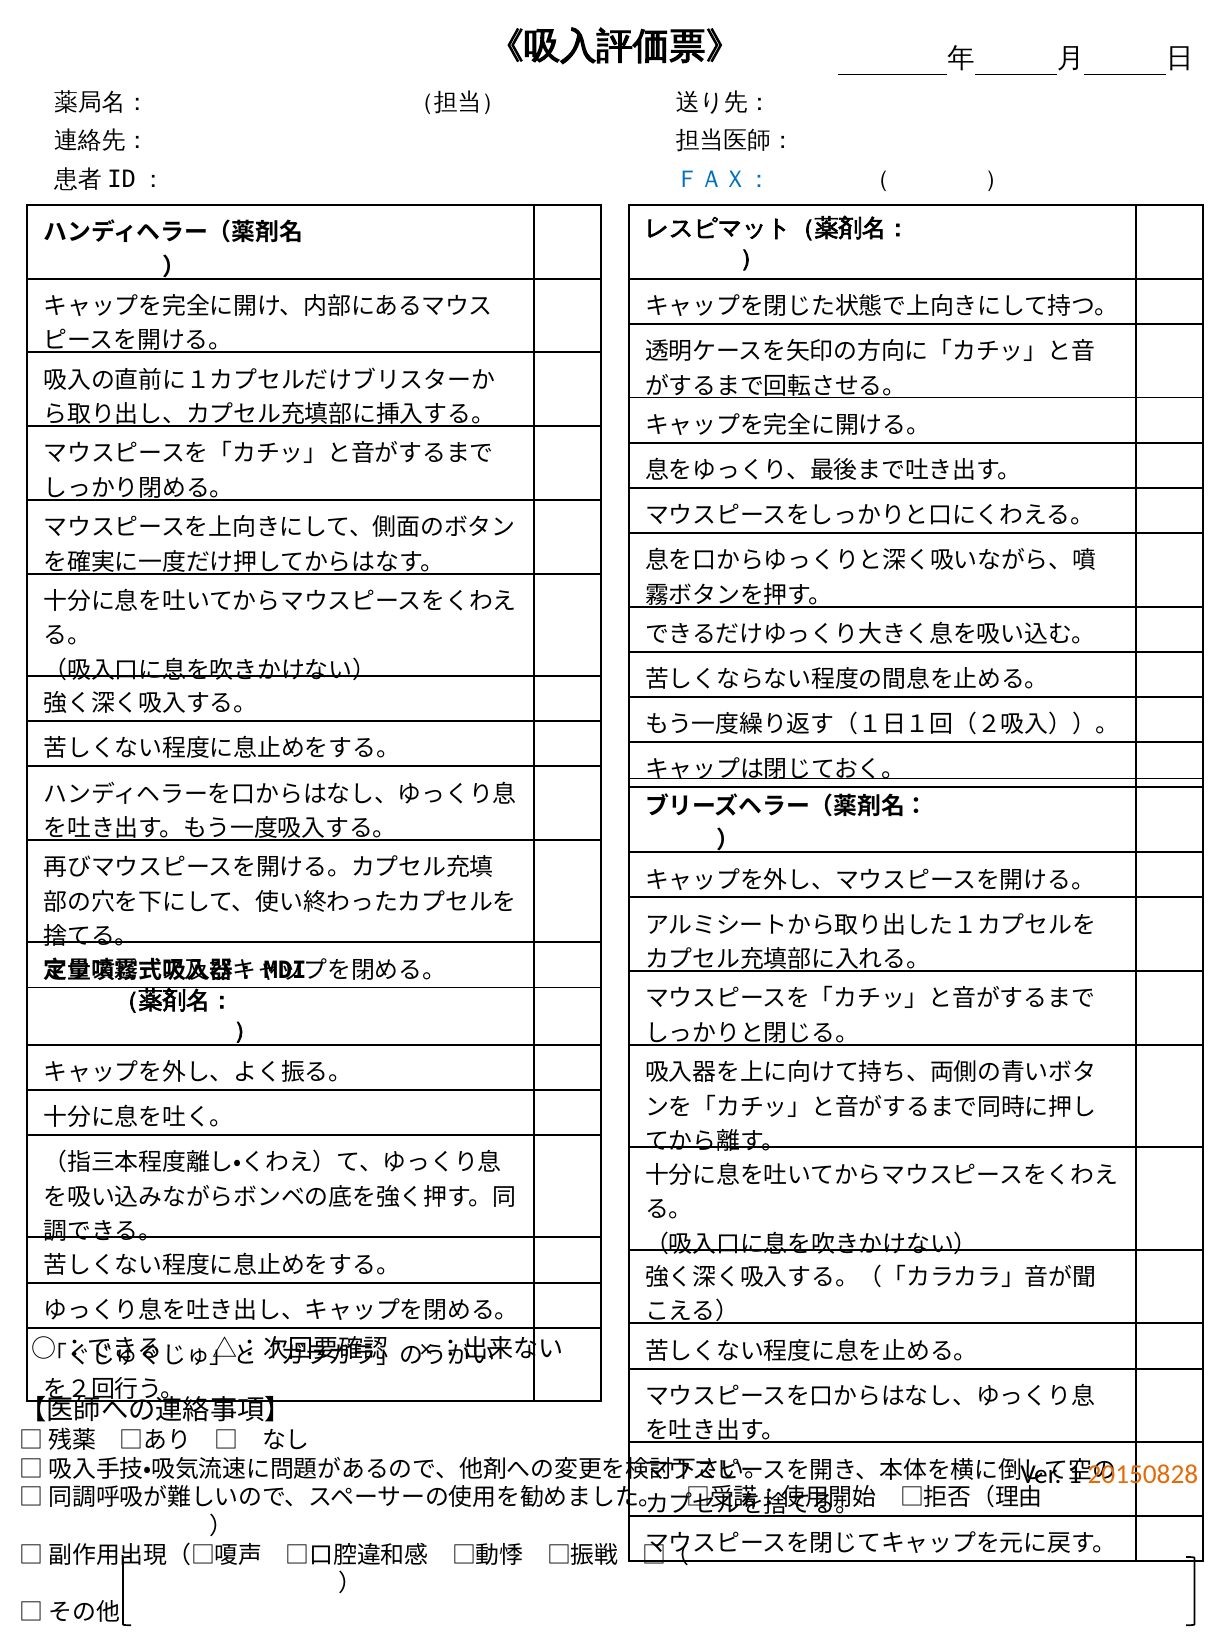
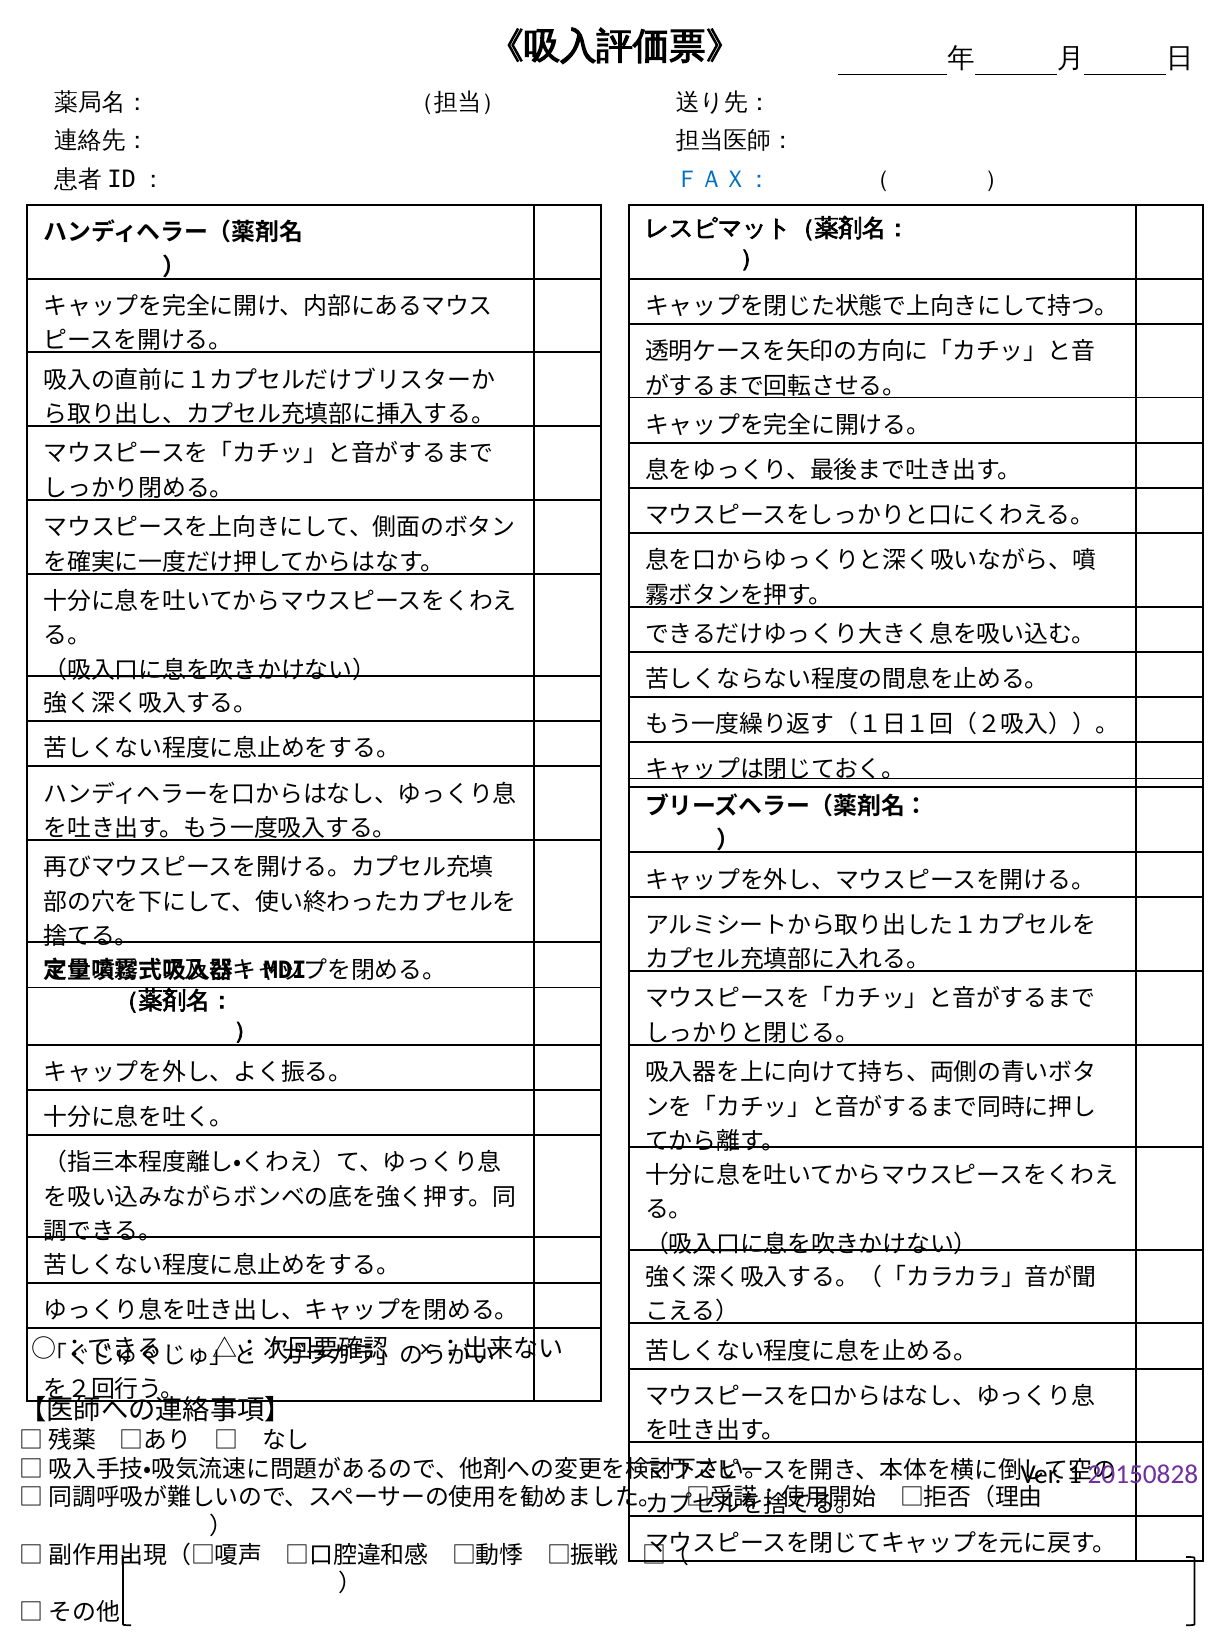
20150828 colour: orange -> purple (1143, 1475)
